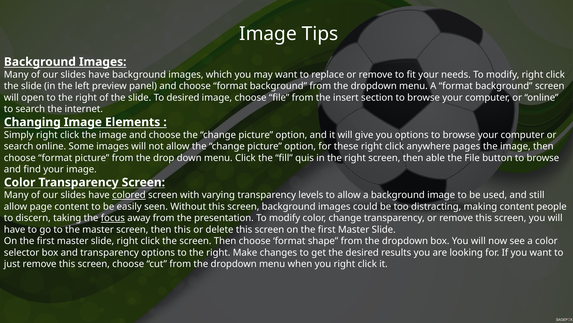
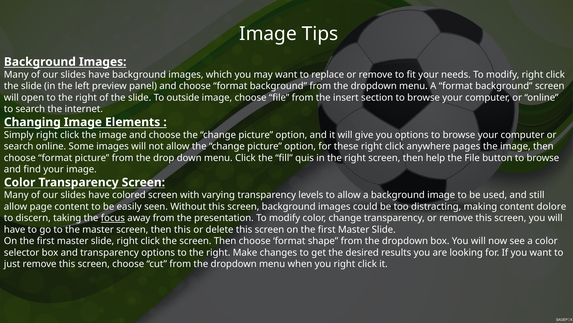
To desired: desired -> outside (183, 97)
able: able -> help (435, 158)
colored underline: present -> none (129, 195)
people: people -> dolore (551, 206)
